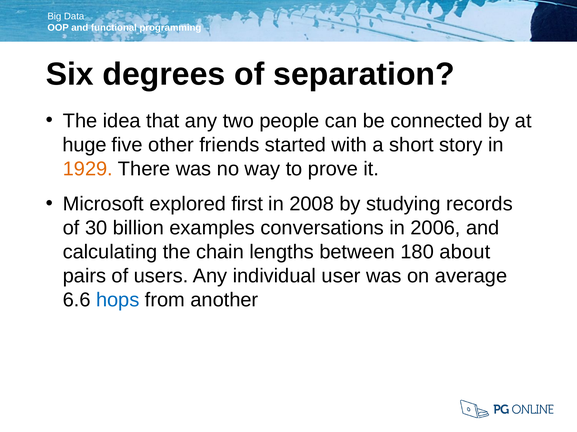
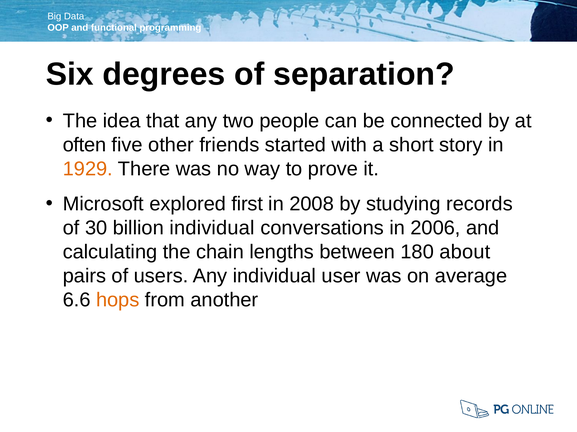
huge: huge -> often (85, 145)
billion examples: examples -> individual (212, 228)
hops colour: blue -> orange (118, 300)
